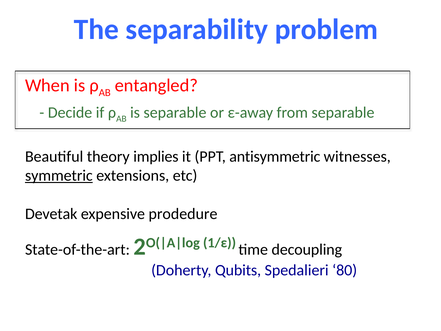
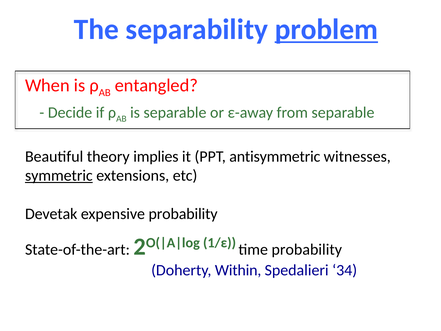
problem underline: none -> present (326, 30)
expensive prodedure: prodedure -> probability (183, 214)
time decoupling: decoupling -> probability (307, 249)
Qubits: Qubits -> Within (238, 270)
80: 80 -> 34 (345, 270)
